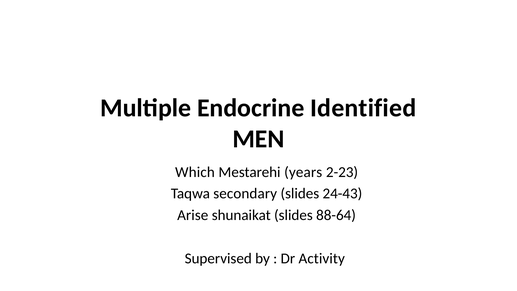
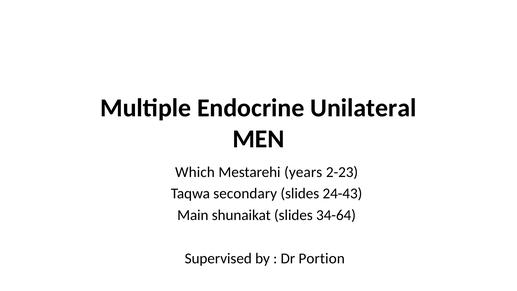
Identified: Identified -> Unilateral (363, 108)
Arise: Arise -> Main (193, 215)
88-64: 88-64 -> 34-64 (336, 215)
Activity: Activity -> Portion (322, 258)
